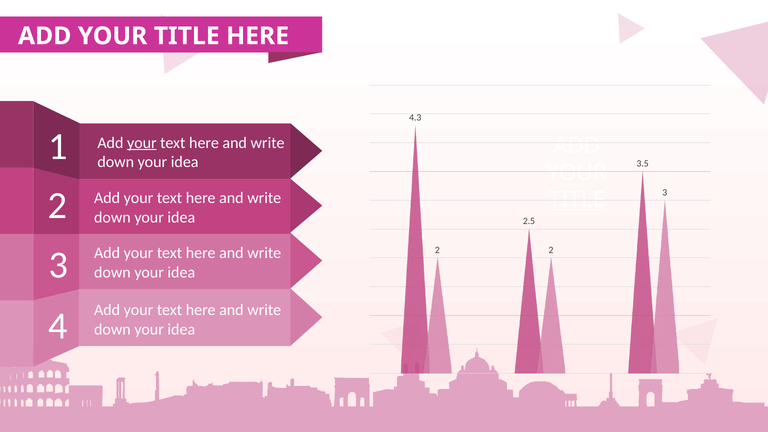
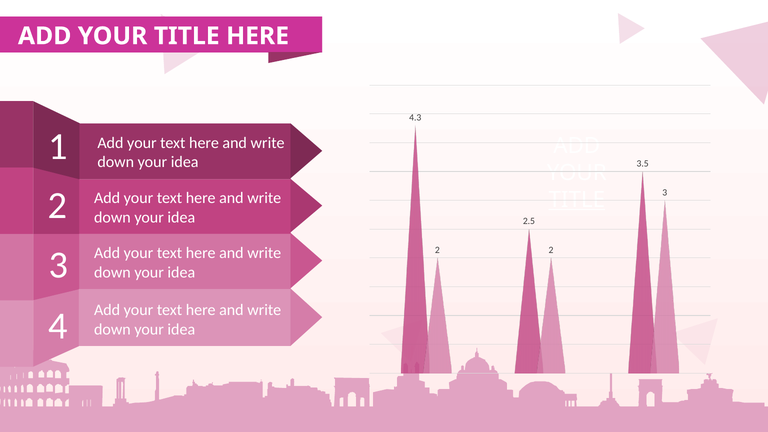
your underline: present -> none (142, 143)
